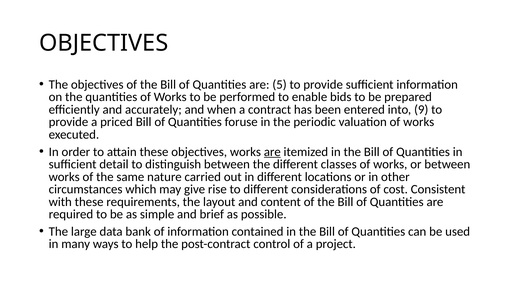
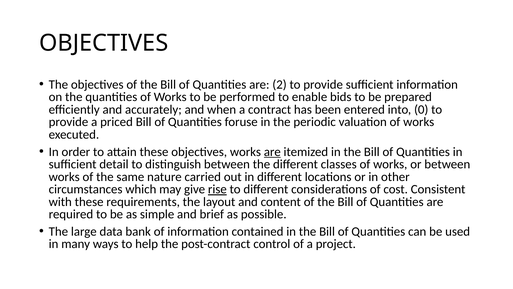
5: 5 -> 2 (280, 84)
9: 9 -> 0 (421, 109)
rise underline: none -> present (217, 189)
